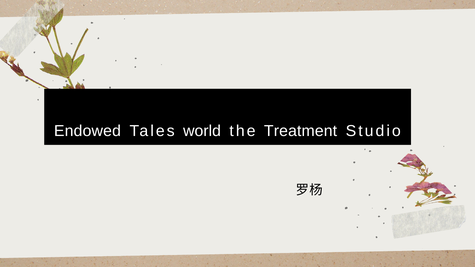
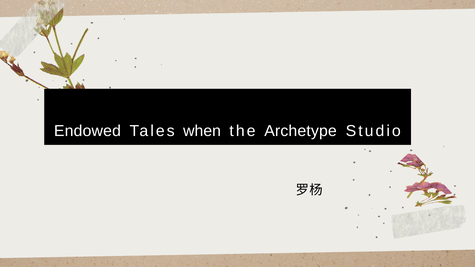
world: world -> when (202, 131)
Treatment: Treatment -> Archetype (301, 131)
